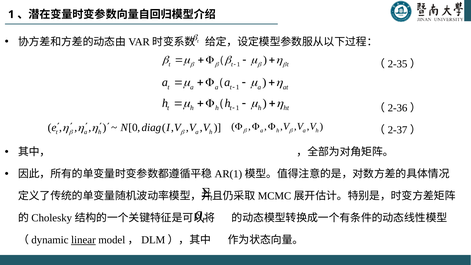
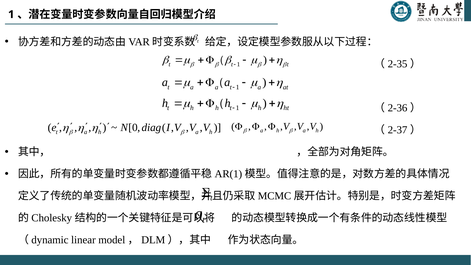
linear underline: present -> none (83, 240)
